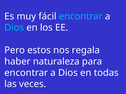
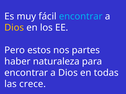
Dios colour: light blue -> yellow (14, 28)
regala: regala -> partes (86, 50)
veces: veces -> crece (33, 84)
